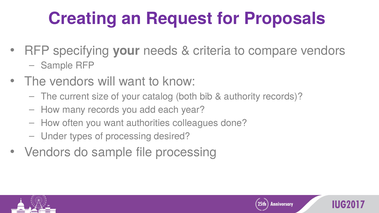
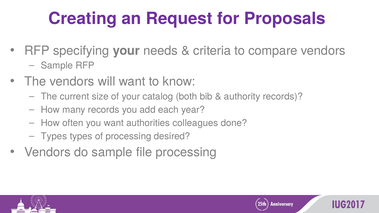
Under: Under -> Types (54, 136)
